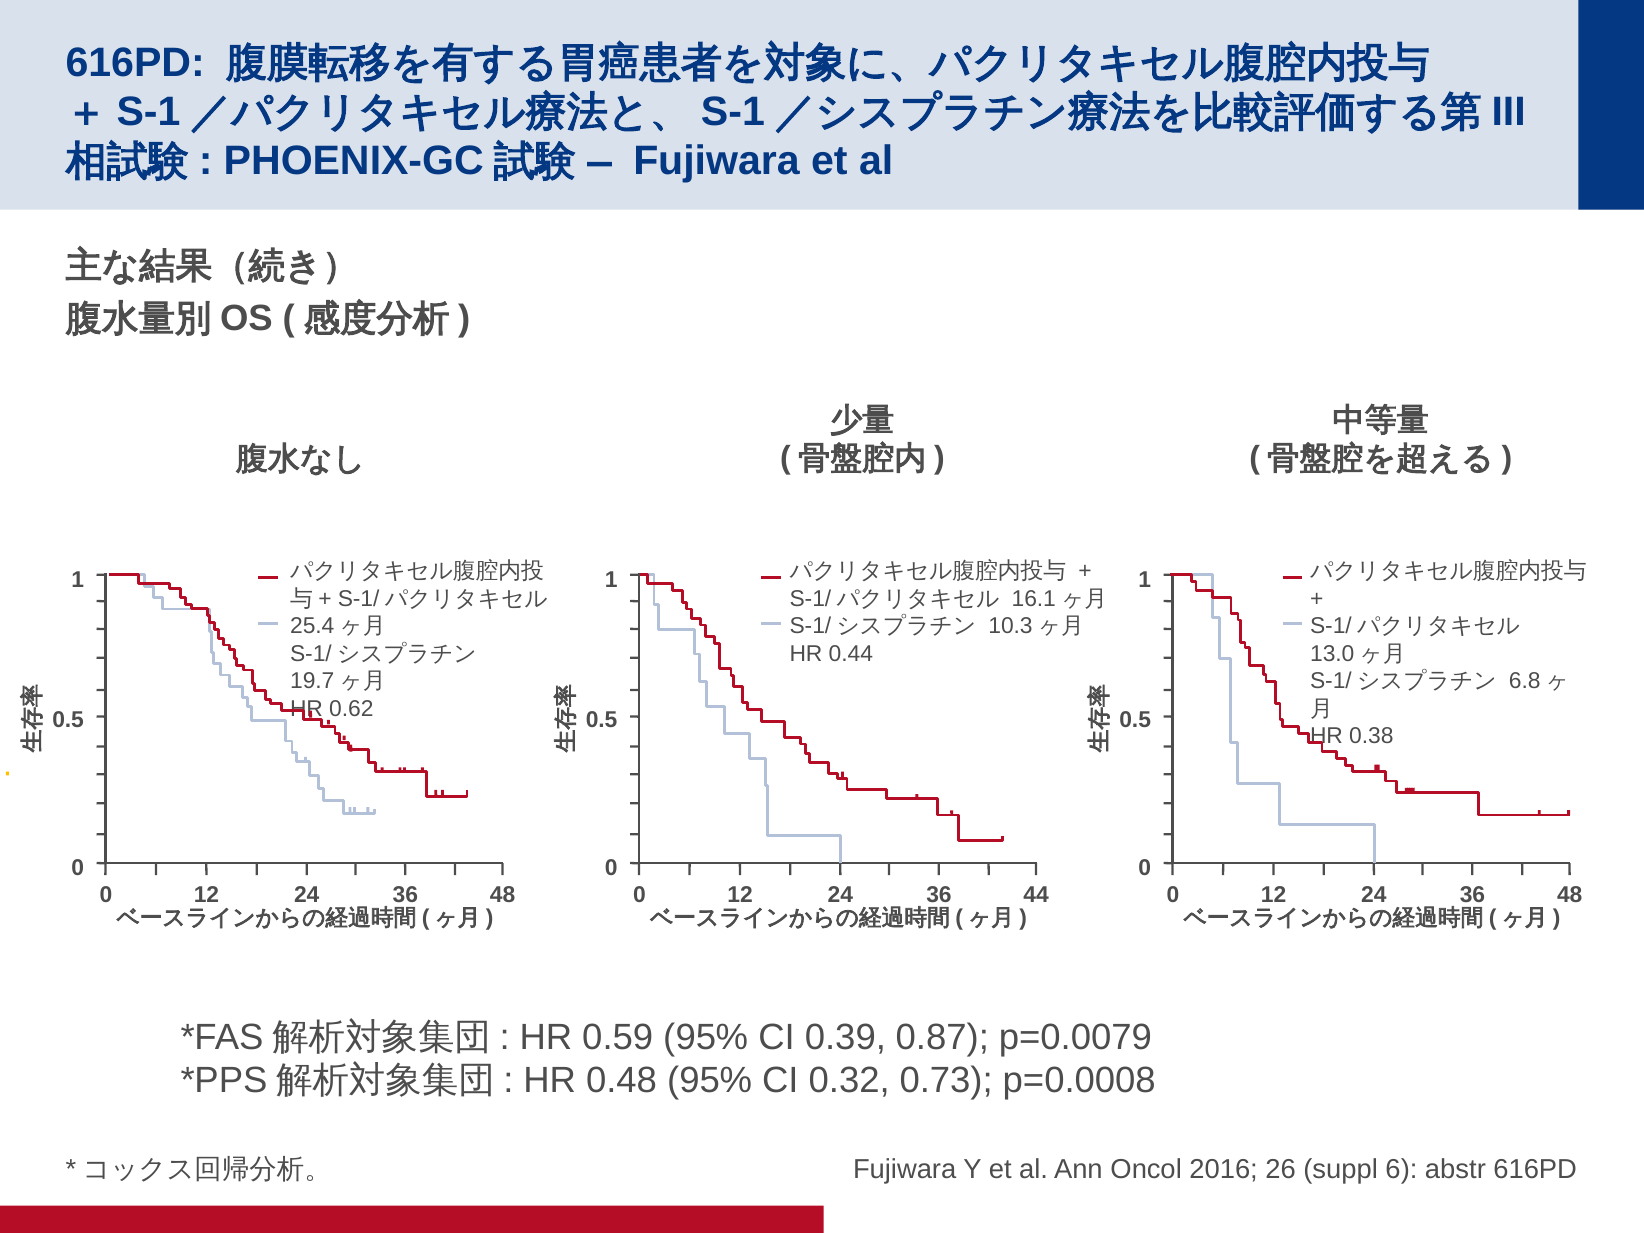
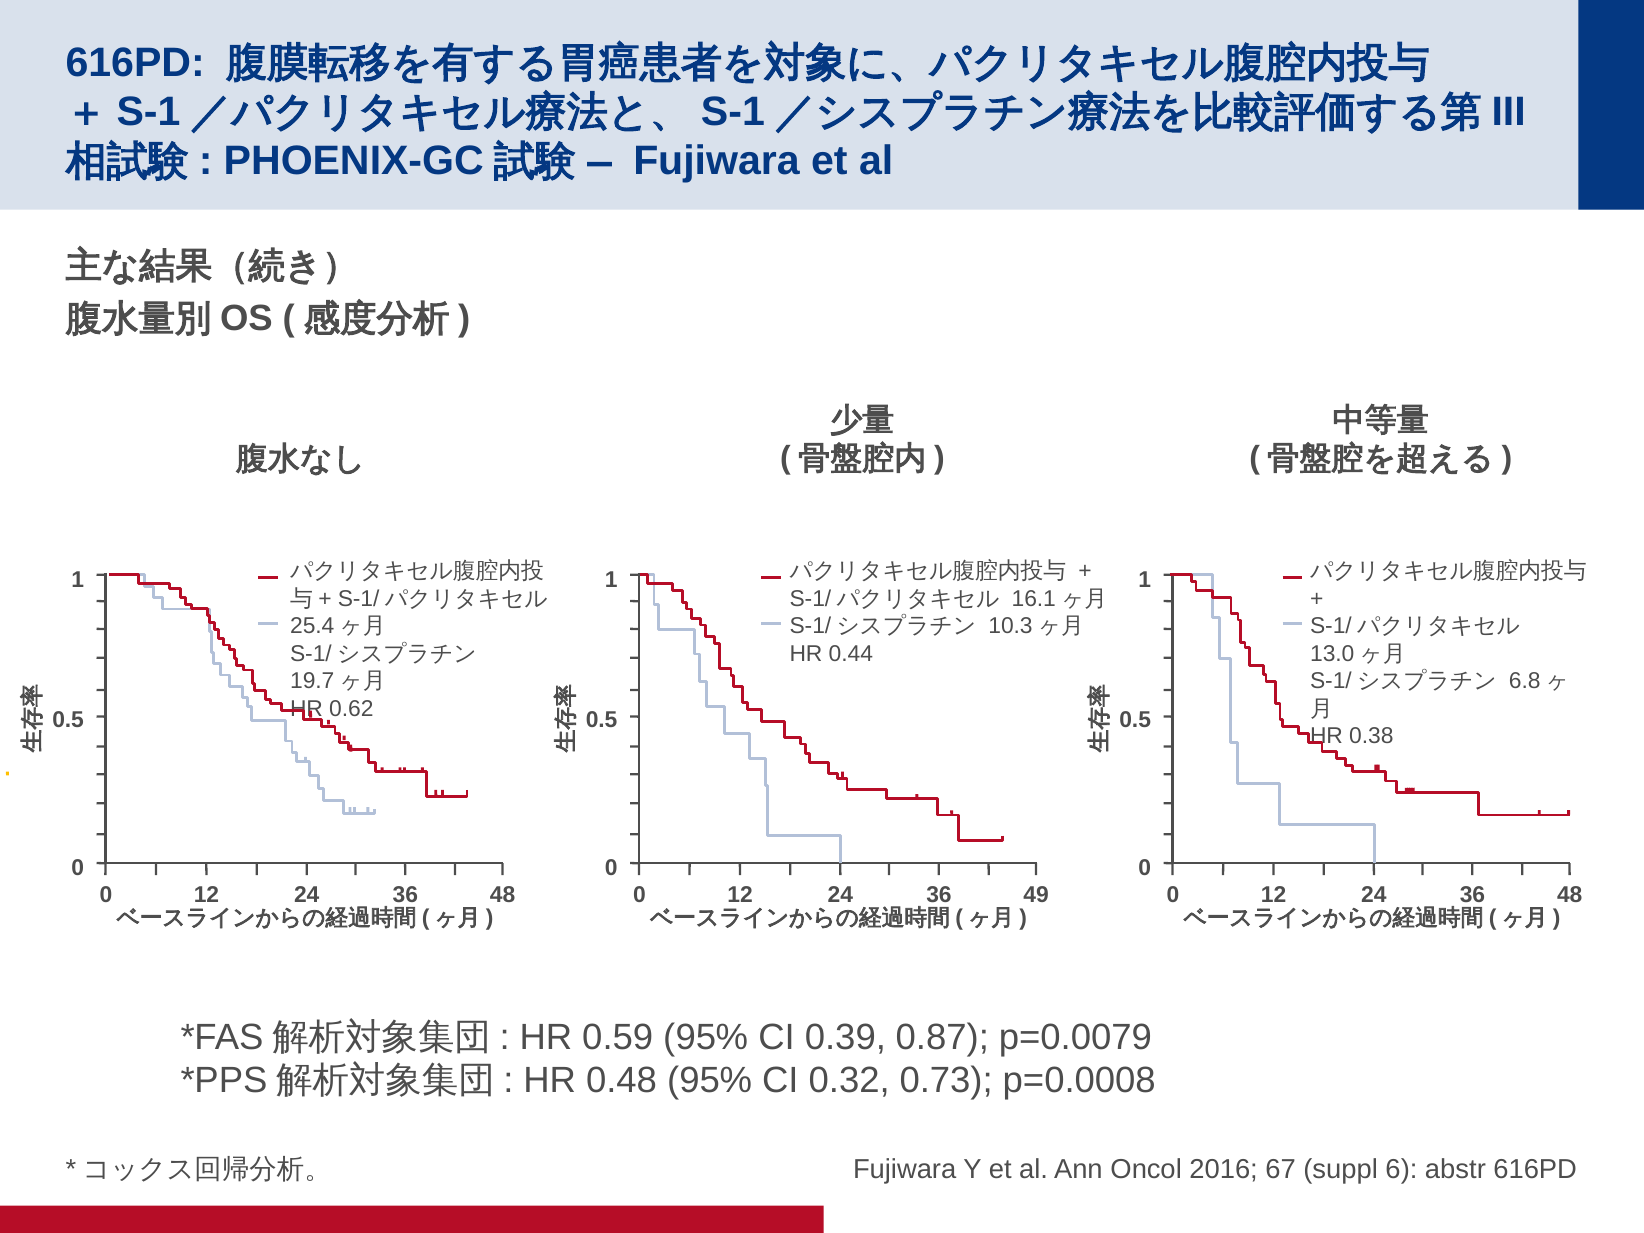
44: 44 -> 49 (1036, 895)
26: 26 -> 67 (1281, 1169)
